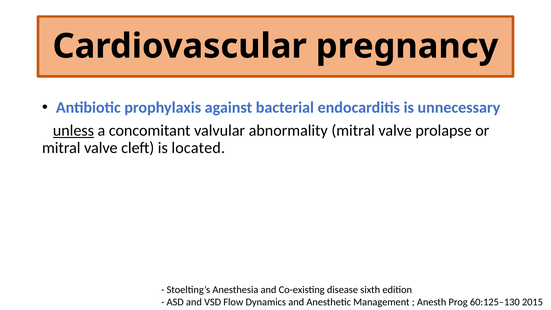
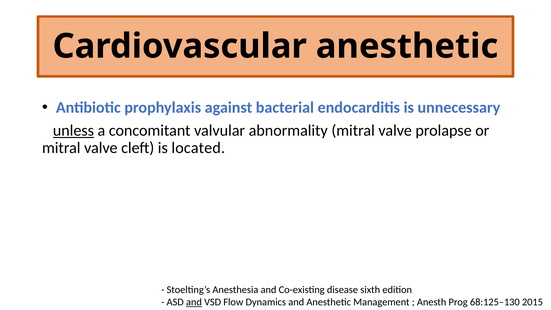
Cardiovascular pregnancy: pregnancy -> anesthetic (407, 46)
and underline: none -> present (194, 302)
60:125–130: 60:125–130 -> 68:125–130 (495, 302)
